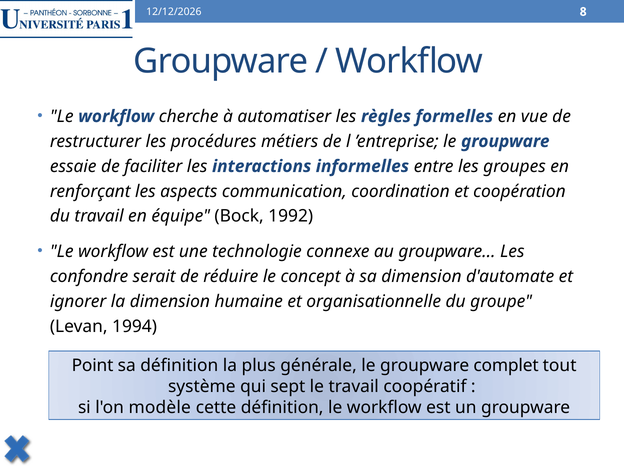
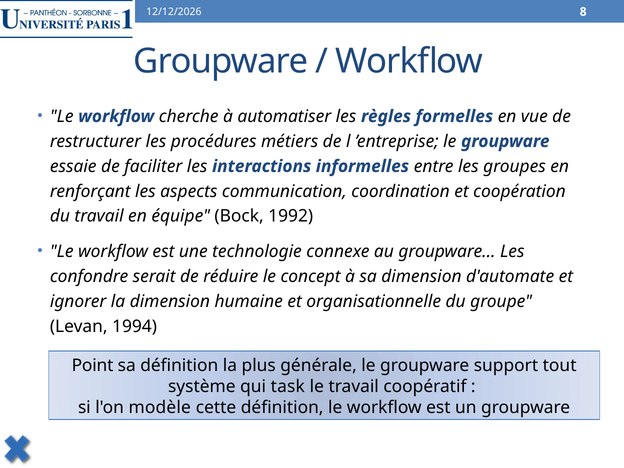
complet: complet -> support (506, 366)
sept: sept -> task (288, 387)
